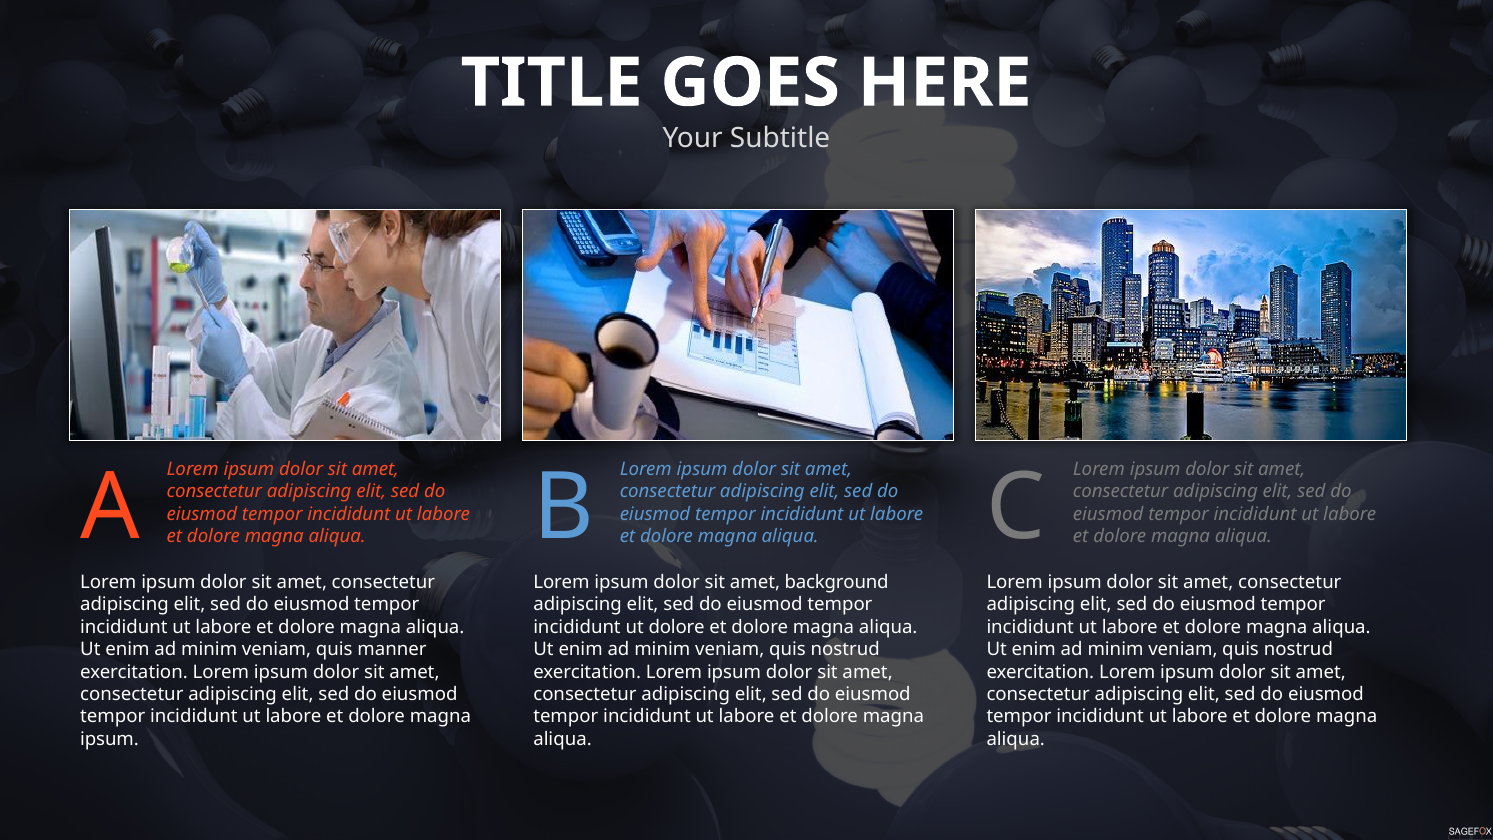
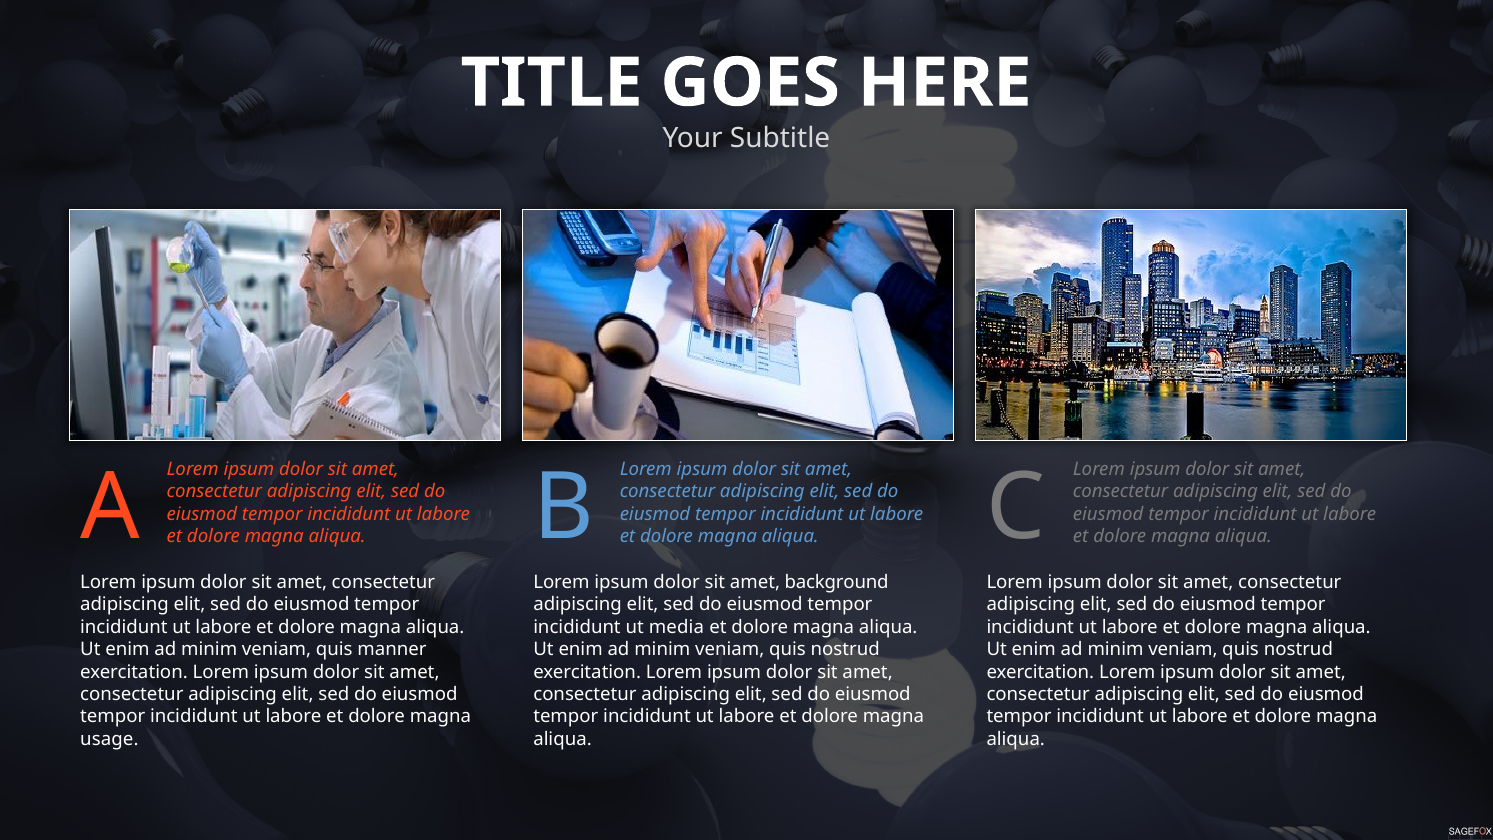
ut dolore: dolore -> media (676, 627)
ipsum: ipsum -> usage (109, 739)
